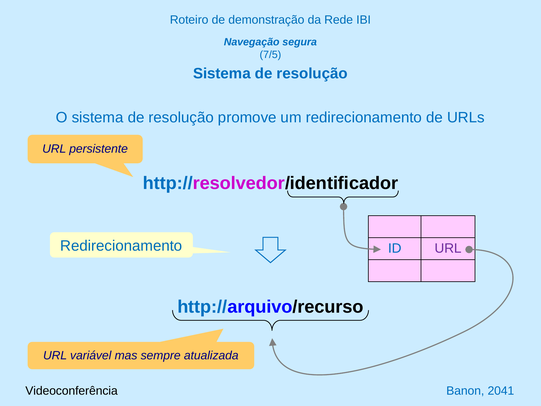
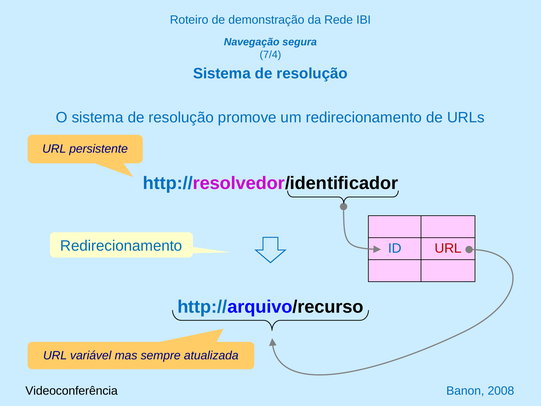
7/5: 7/5 -> 7/4 (270, 55)
URL colour: purple -> red (448, 248)
2041: 2041 -> 2008 (501, 391)
